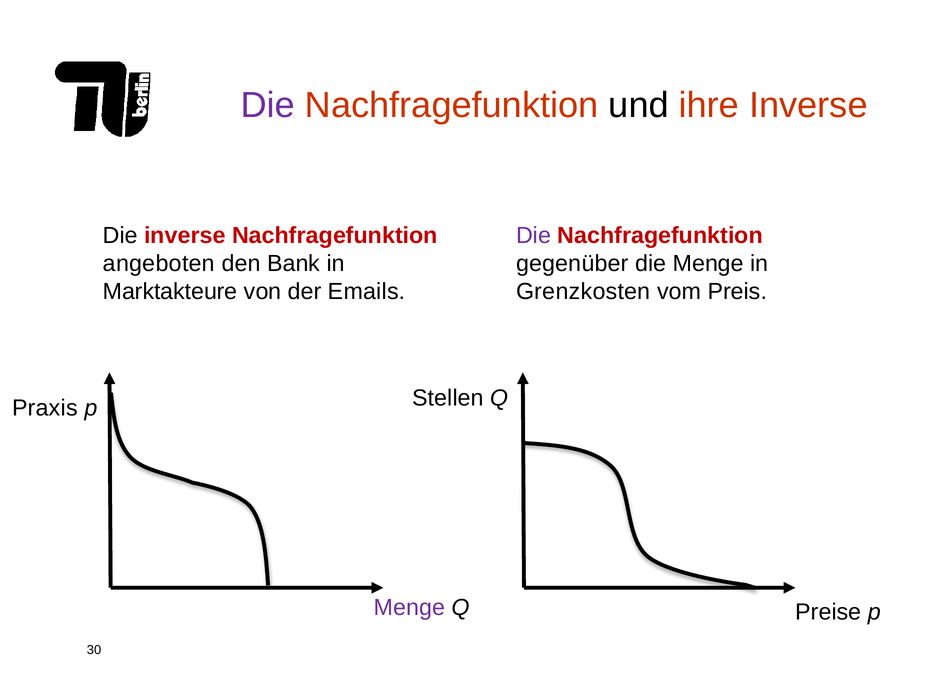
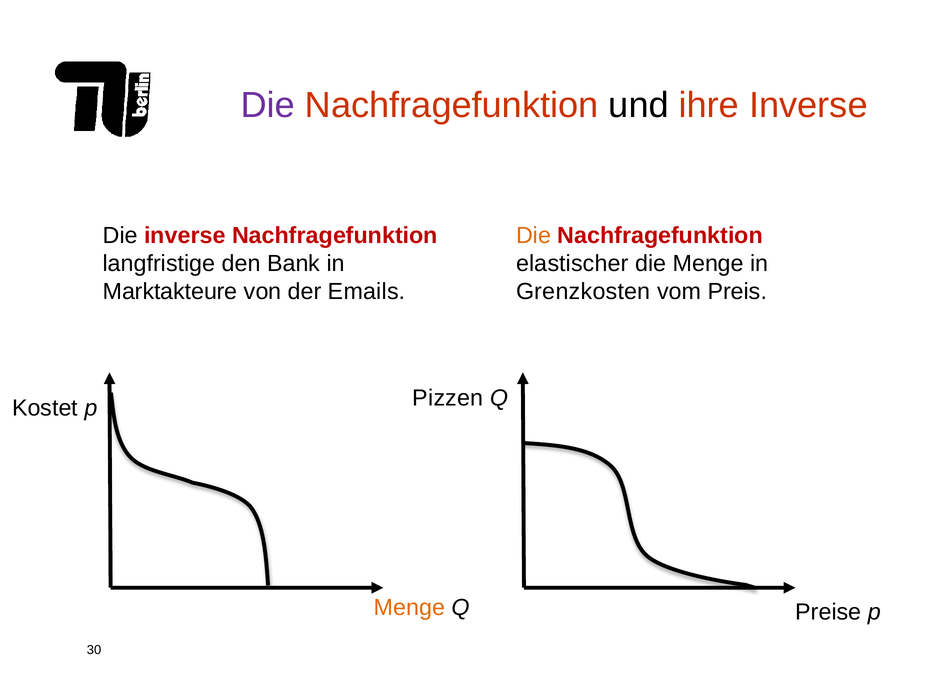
Die colour: purple -> orange (534, 236)
angeboten: angeboten -> langfristige (159, 264)
gegenüber: gegenüber -> elastischer (572, 264)
Stellen: Stellen -> Pizzen (448, 398)
Praxis: Praxis -> Kostet (45, 408)
Menge colour: purple -> orange (410, 608)
